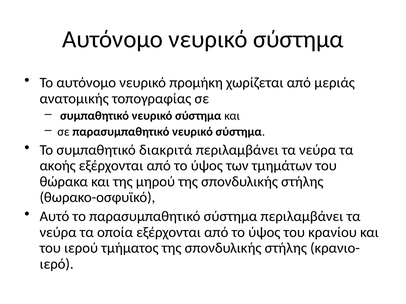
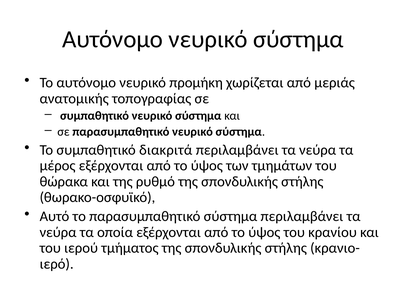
ακοής: ακοής -> μέρος (58, 166)
μηρού: μηρού -> ρυθµό (155, 182)
